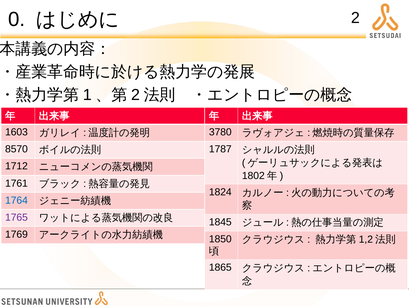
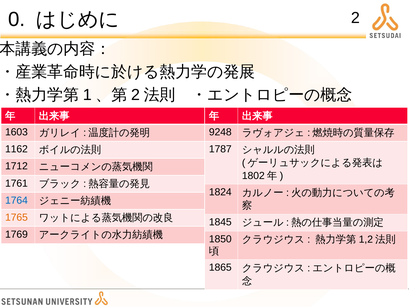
3780: 3780 -> 9248 (220, 132)
8570: 8570 -> 1162 (16, 149)
1765 colour: purple -> orange (16, 217)
